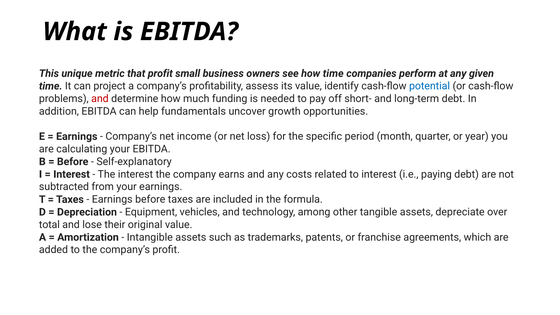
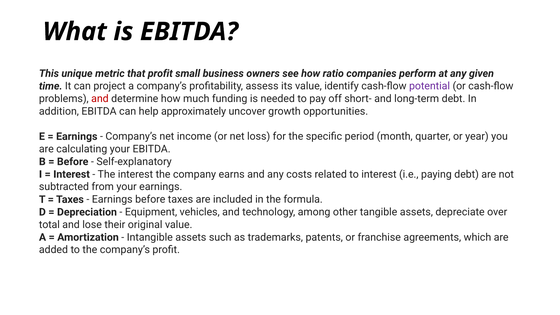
how time: time -> ratio (333, 73)
potential colour: blue -> purple (430, 86)
fundamentals: fundamentals -> approximately (194, 111)
